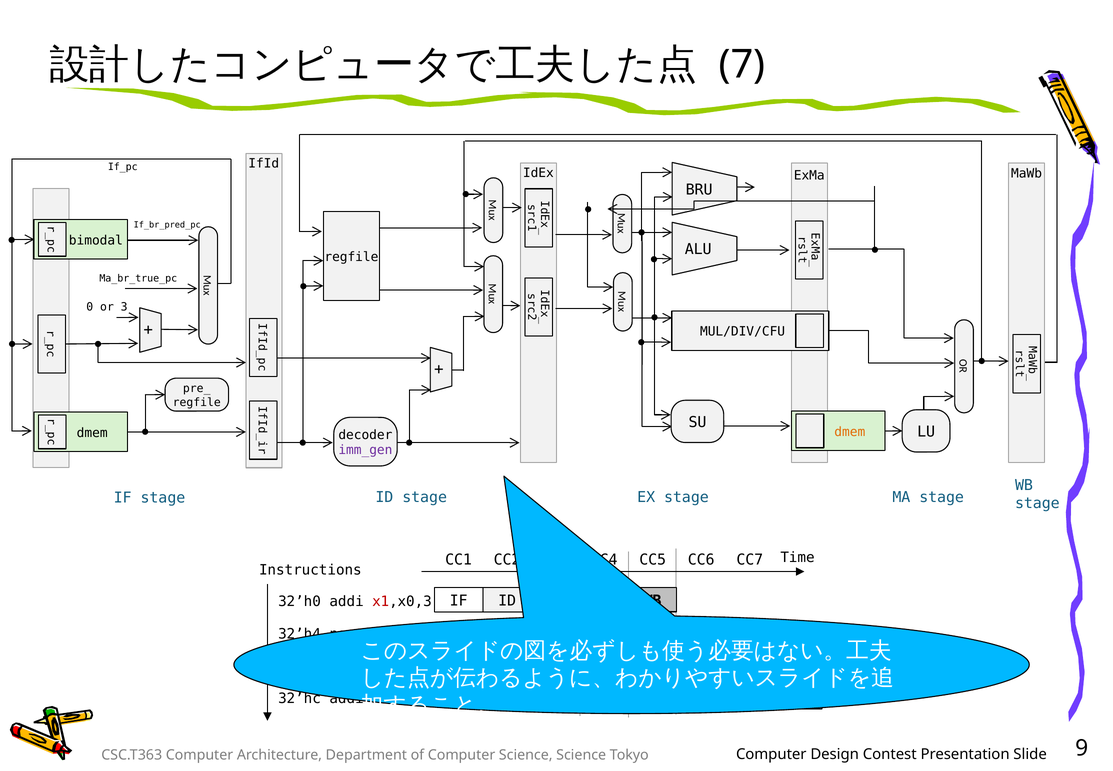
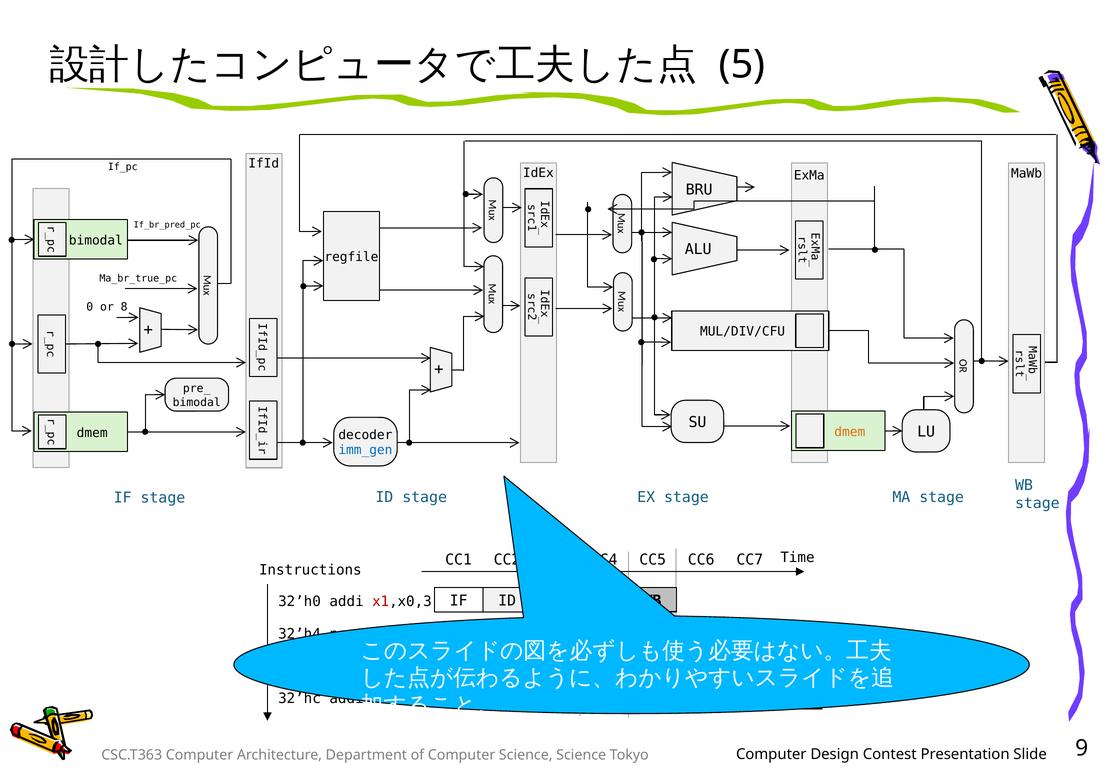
7: 7 -> 5 (742, 65)
3: 3 -> 8 (124, 307)
regfile: regfile -> bimodal (197, 402)
imm_gen colour: purple -> blue (365, 450)
